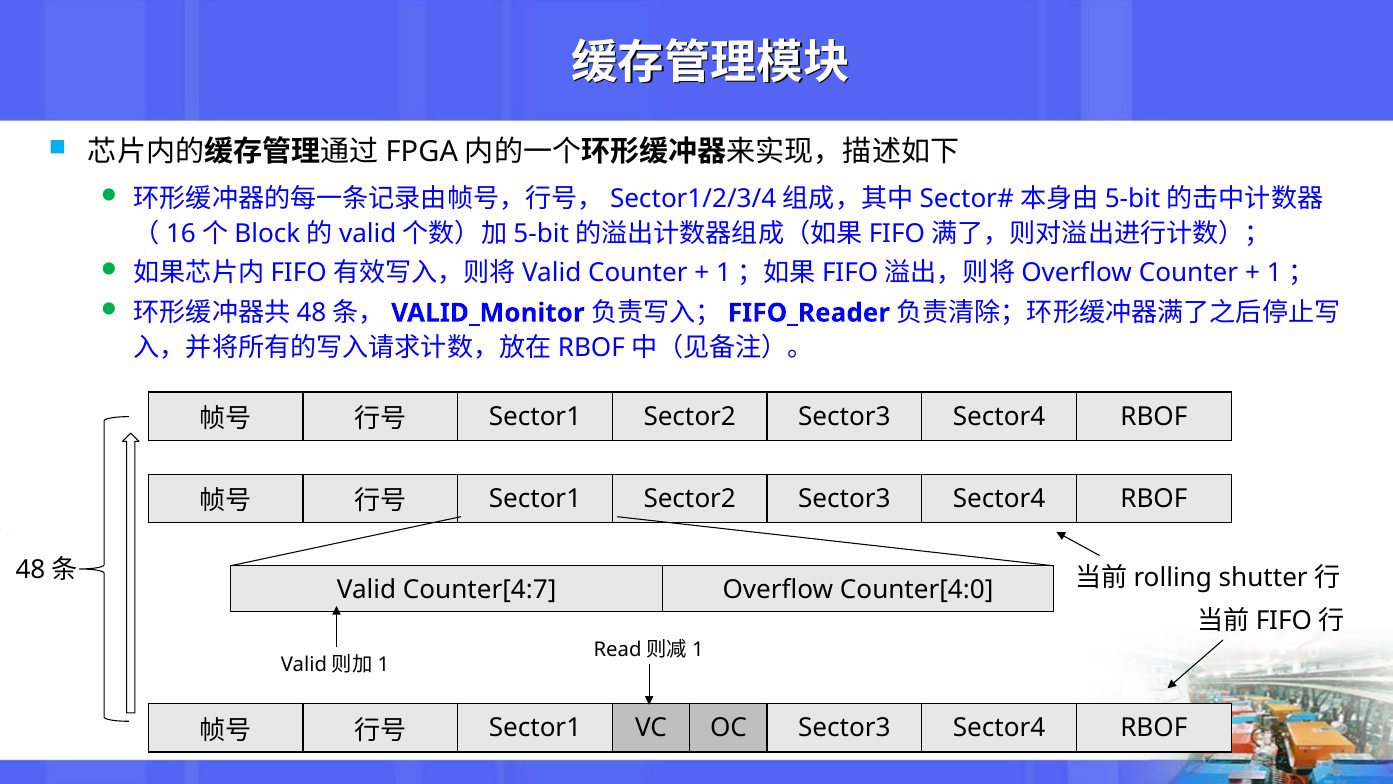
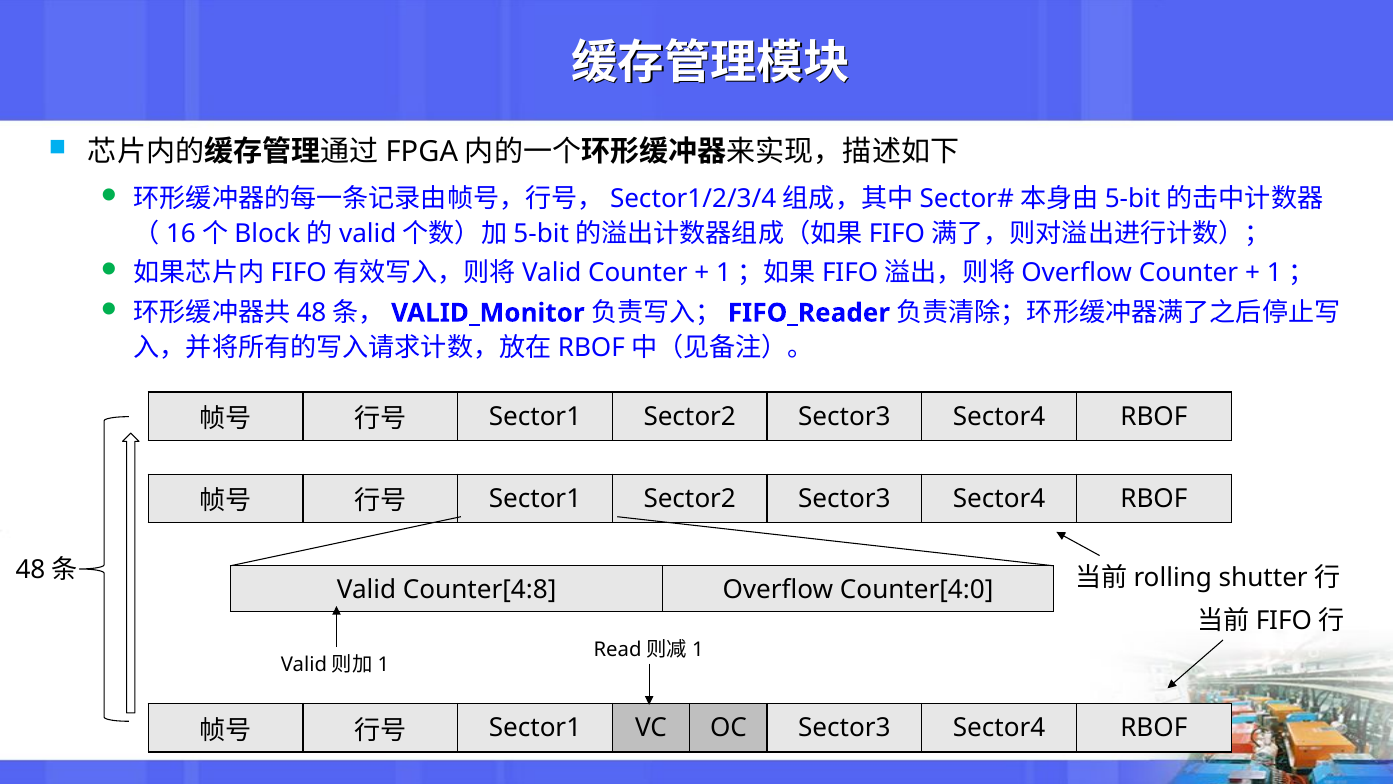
Counter[4:7: Counter[4:7 -> Counter[4:8 (480, 590)
